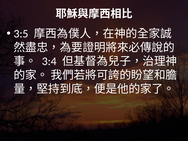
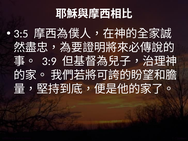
3:4: 3:4 -> 3:9 (49, 61)
